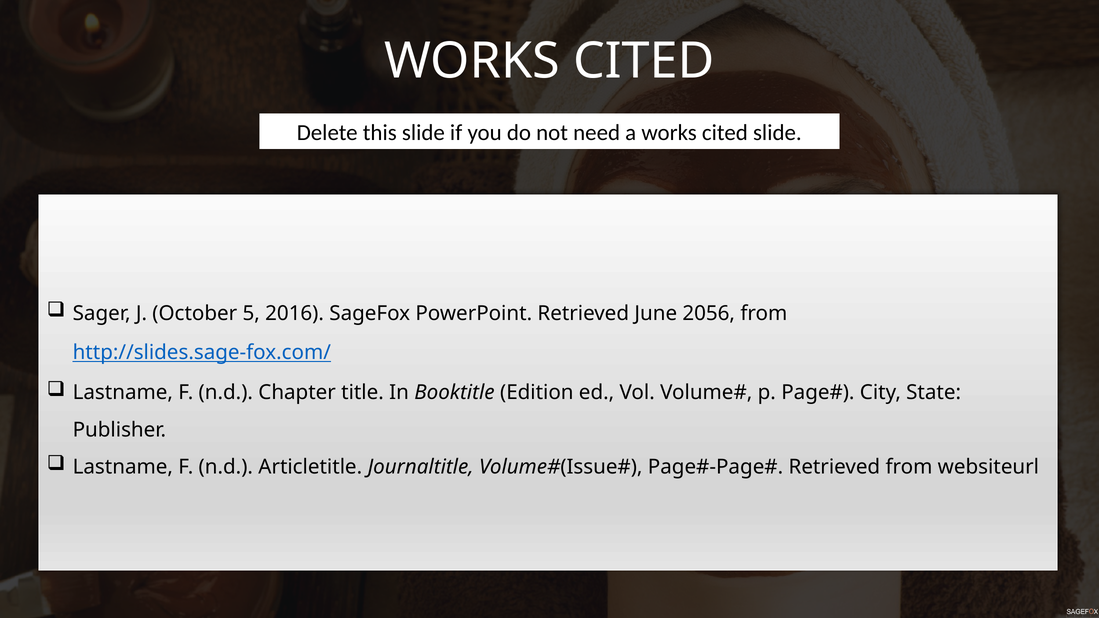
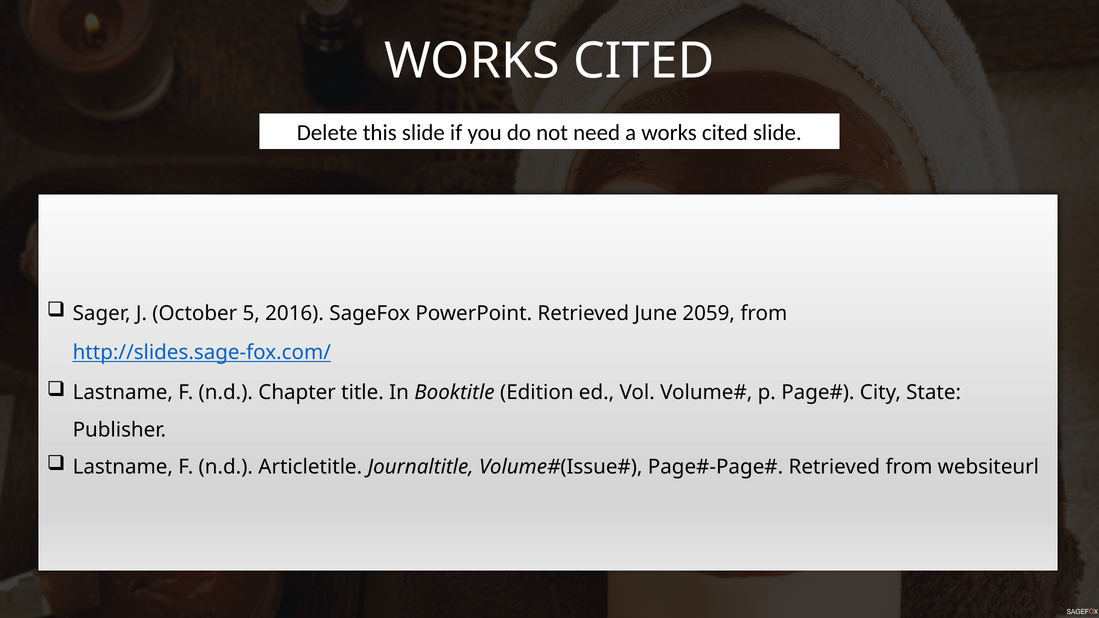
2056: 2056 -> 2059 (709, 314)
